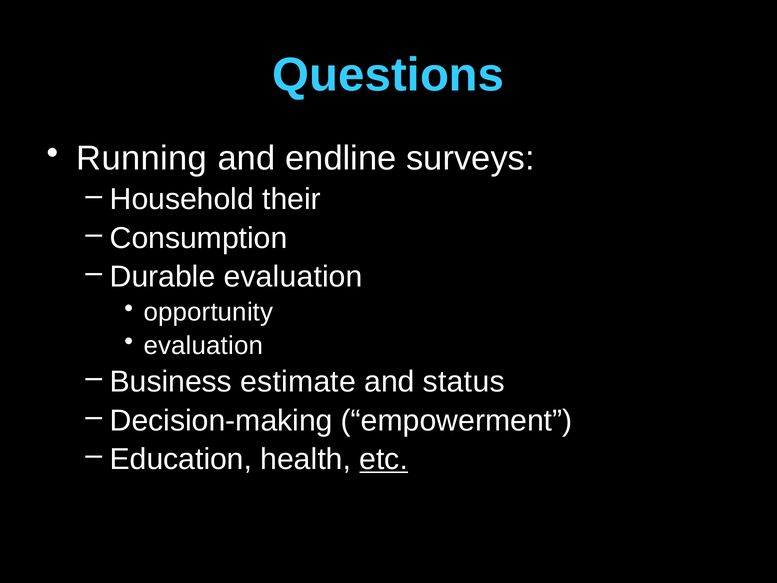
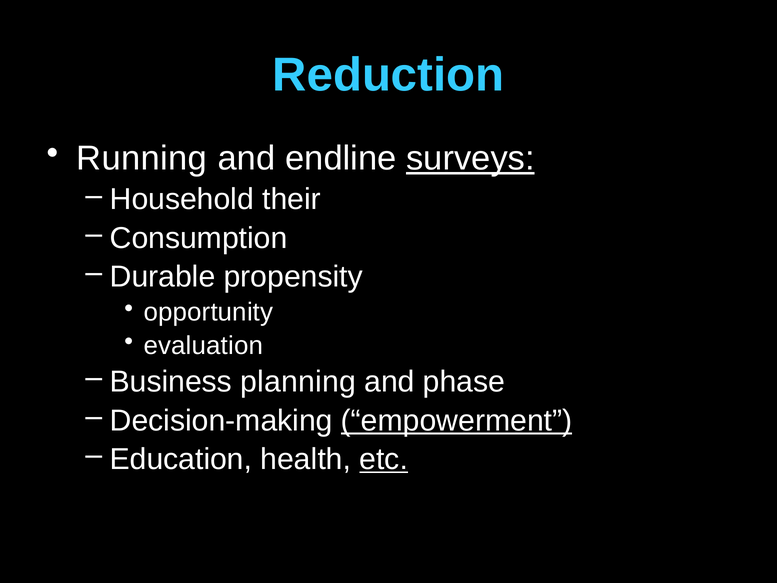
Questions: Questions -> Reduction (388, 75)
surveys underline: none -> present (470, 158)
Durable evaluation: evaluation -> propensity (293, 277)
estimate: estimate -> planning (298, 382)
status: status -> phase (464, 382)
empowerment underline: none -> present (457, 420)
